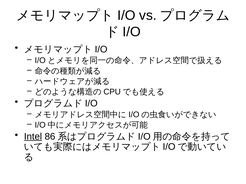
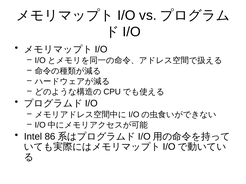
Intel underline: present -> none (33, 137)
